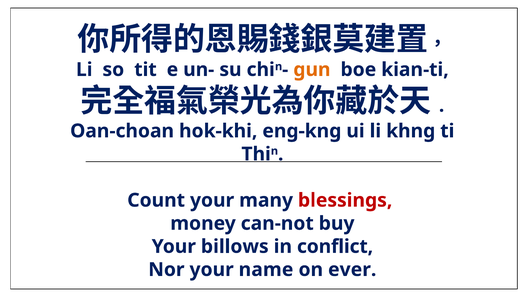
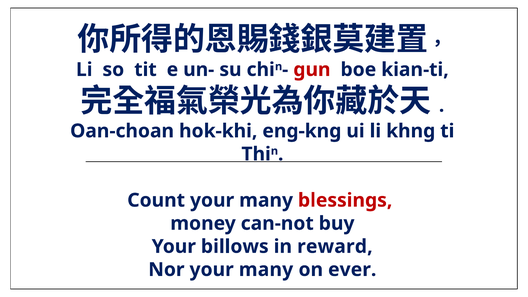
gun colour: orange -> red (312, 70)
conflict: conflict -> reward (335, 247)
Nor your name: name -> many (266, 270)
